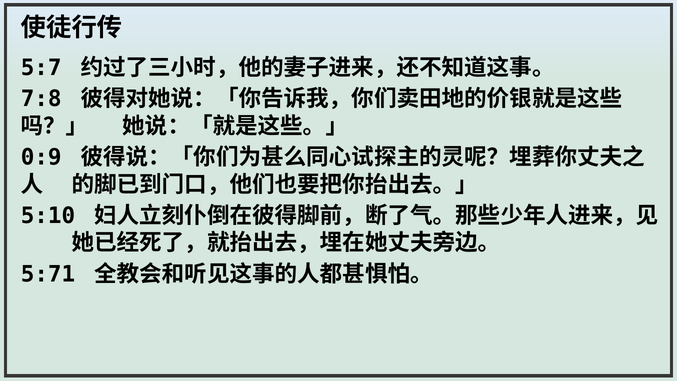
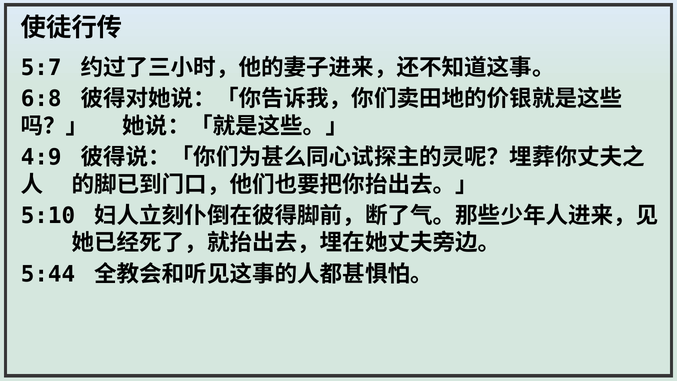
7:8: 7:8 -> 6:8 (41, 99)
0:9: 0:9 -> 4:9 (41, 157)
5:71: 5:71 -> 5:44 (48, 274)
